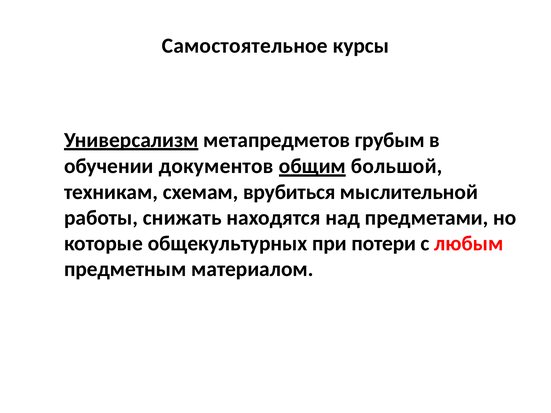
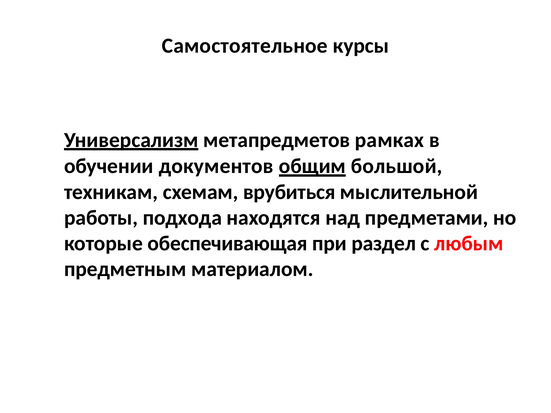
грубым: грубым -> рамках (390, 140)
снижать: снижать -> подхода (182, 218)
общекультурных: общекультурных -> обеспечивающая (228, 244)
потери: потери -> раздел (384, 244)
